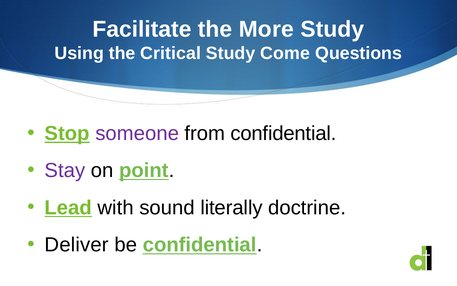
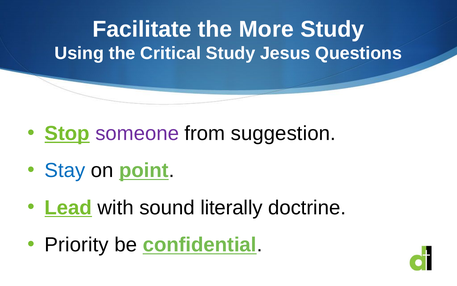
Come: Come -> Jesus (285, 53)
from confidential: confidential -> suggestion (283, 133)
Stay colour: purple -> blue (65, 170)
Deliver: Deliver -> Priority (77, 244)
